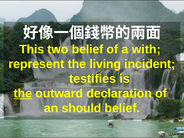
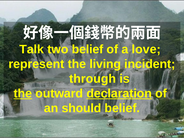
This: This -> Talk (32, 49)
with: with -> love (146, 49)
testifies: testifies -> through (93, 79)
declaration underline: none -> present (119, 93)
